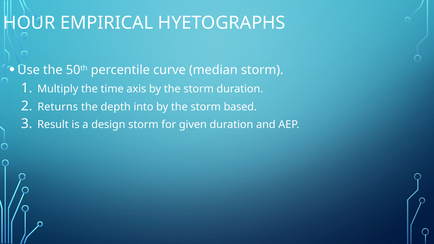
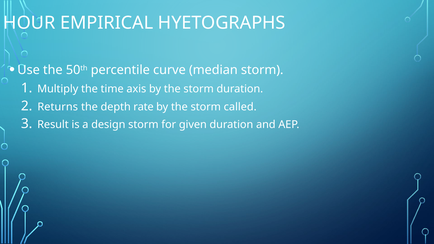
into: into -> rate (144, 107)
based: based -> called (240, 107)
